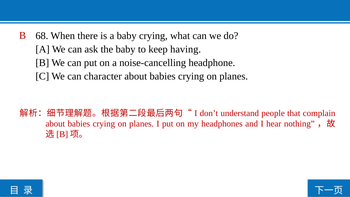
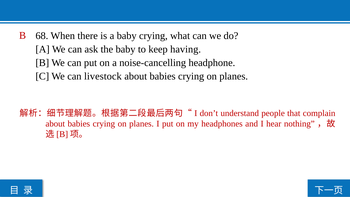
character: character -> livestock (103, 76)
